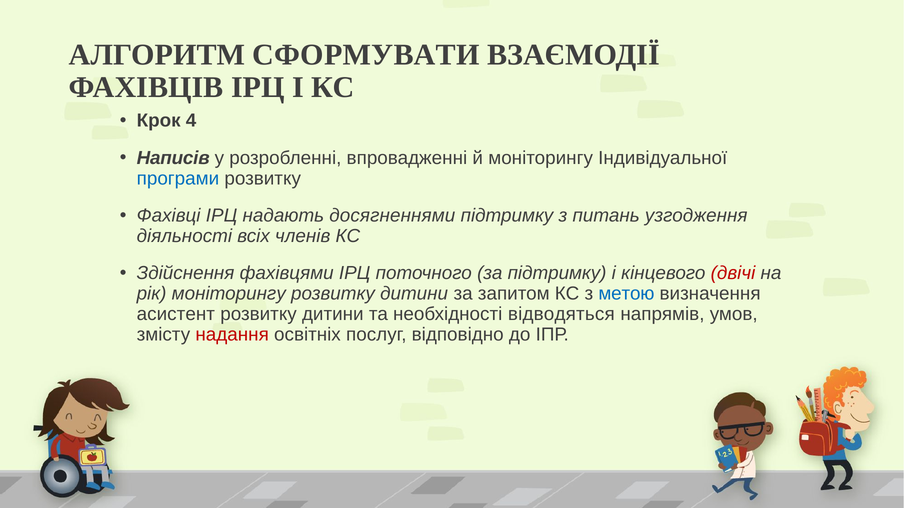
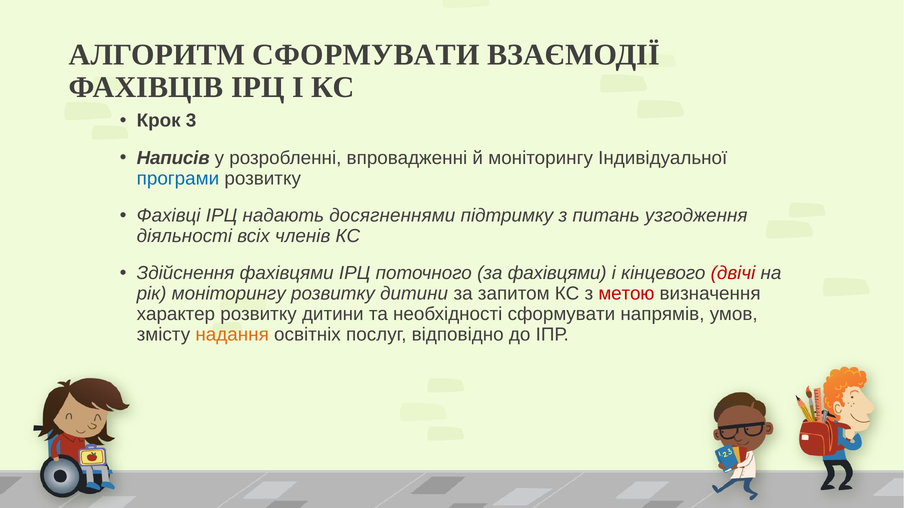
4: 4 -> 3 (191, 121)
за підтримку: підтримку -> фахівцями (557, 274)
метою colour: blue -> red (626, 294)
асистент: асистент -> характер (176, 314)
необхідності відводяться: відводяться -> сформувати (561, 314)
надання colour: red -> orange (232, 335)
